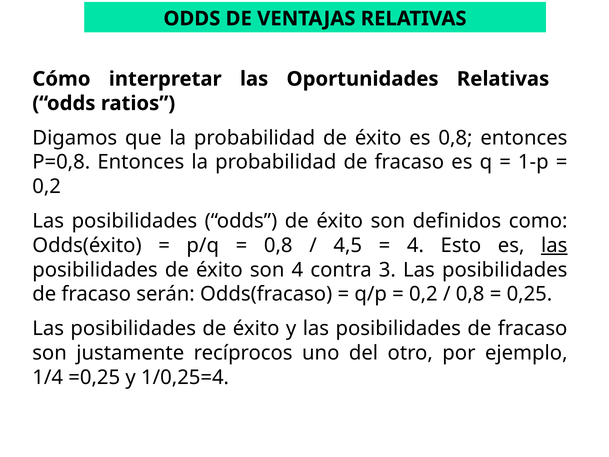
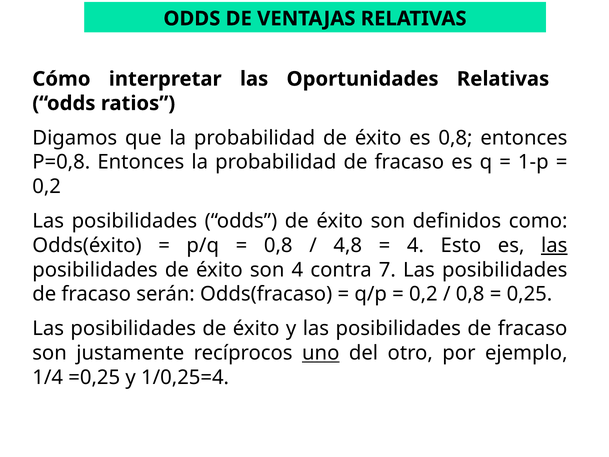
4,5: 4,5 -> 4,8 (348, 245)
3: 3 -> 7 (387, 270)
uno underline: none -> present (321, 353)
